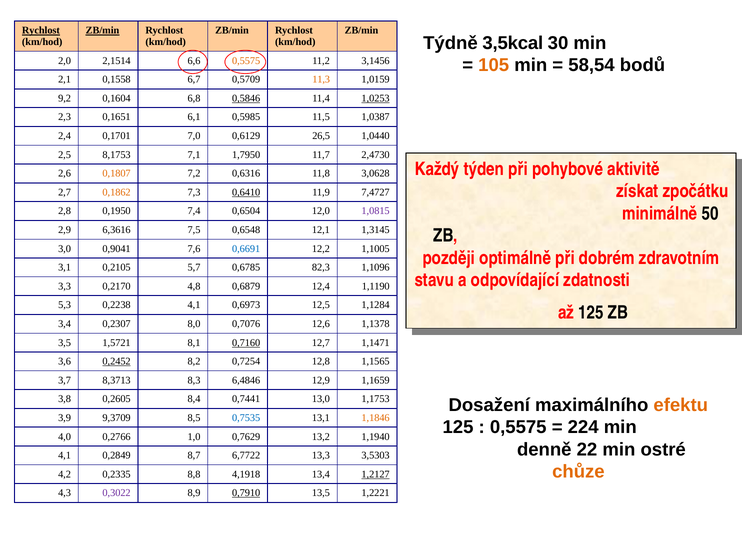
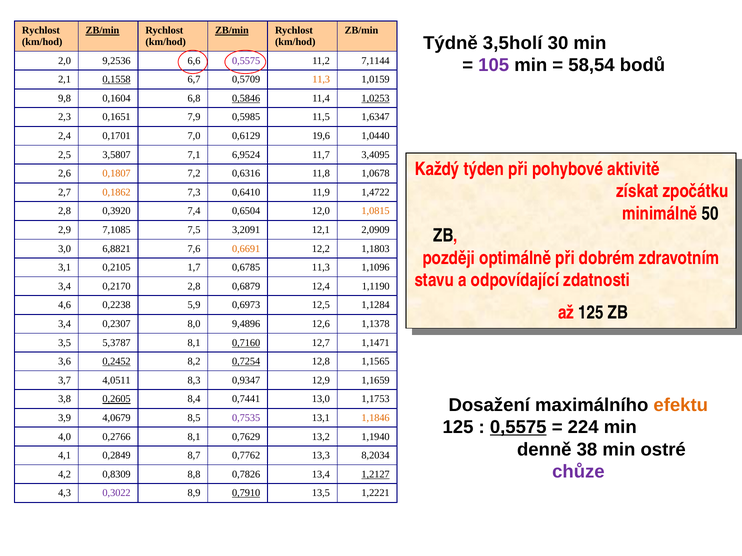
Rychlost underline: present -> none (41, 31)
ZB/min underline: none -> present (232, 31)
3,5kcal: 3,5kcal -> 3,5holí (513, 43)
2,1514: 2,1514 -> 9,2536 (117, 61)
0,5575 colour: orange -> purple (246, 61)
3,1456: 3,1456 -> 7,1144 (376, 61)
105 colour: orange -> purple (494, 65)
0,1558 underline: none -> present (117, 80)
9,2: 9,2 -> 9,8 (65, 98)
6,1: 6,1 -> 7,9 (194, 117)
1,0387: 1,0387 -> 1,6347 (376, 117)
26,5: 26,5 -> 19,6 (321, 136)
8,1753: 8,1753 -> 3,5807 (117, 155)
1,7950: 1,7950 -> 6,9524 (246, 155)
2,4730: 2,4730 -> 3,4095 (376, 155)
3,0628: 3,0628 -> 1,0678 (376, 174)
0,6410 underline: present -> none (246, 192)
7,4727: 7,4727 -> 1,4722 (376, 192)
0,1950: 0,1950 -> 0,3920 (117, 211)
1,0815 colour: purple -> orange (376, 211)
6,3616: 6,3616 -> 7,1085 (117, 230)
0,6548: 0,6548 -> 3,2091 (246, 230)
1,3145: 1,3145 -> 2,0909 (376, 230)
0,9041: 0,9041 -> 6,8821 (117, 249)
0,6691 colour: blue -> orange (246, 249)
1,1005: 1,1005 -> 1,1803 (376, 249)
5,7: 5,7 -> 1,7 (194, 268)
0,6785 82,3: 82,3 -> 11,3 (321, 268)
3,3: 3,3 -> 3,4 (65, 287)
0,2170 4,8: 4,8 -> 2,8 (194, 287)
5,3: 5,3 -> 4,6 (65, 305)
0,2238 4,1: 4,1 -> 5,9 (194, 305)
0,7076: 0,7076 -> 9,4896 (246, 324)
1,5721: 1,5721 -> 5,3787 (117, 343)
0,7254 underline: none -> present (246, 362)
8,3713: 8,3713 -> 4,0511 (117, 381)
6,4846: 6,4846 -> 0,9347 (246, 381)
0,2605 underline: none -> present (117, 399)
9,3709: 9,3709 -> 4,0679 (117, 418)
0,7535 colour: blue -> purple (246, 418)
0,5575 underline: none -> present (518, 428)
0,2766 1,0: 1,0 -> 8,1 (194, 437)
22: 22 -> 38 (587, 450)
6,7722: 6,7722 -> 0,7762 (246, 456)
3,5303: 3,5303 -> 8,2034 (376, 456)
chůze colour: orange -> purple (578, 472)
0,2335: 0,2335 -> 0,8309 (117, 475)
4,1918: 4,1918 -> 0,7826 (246, 475)
